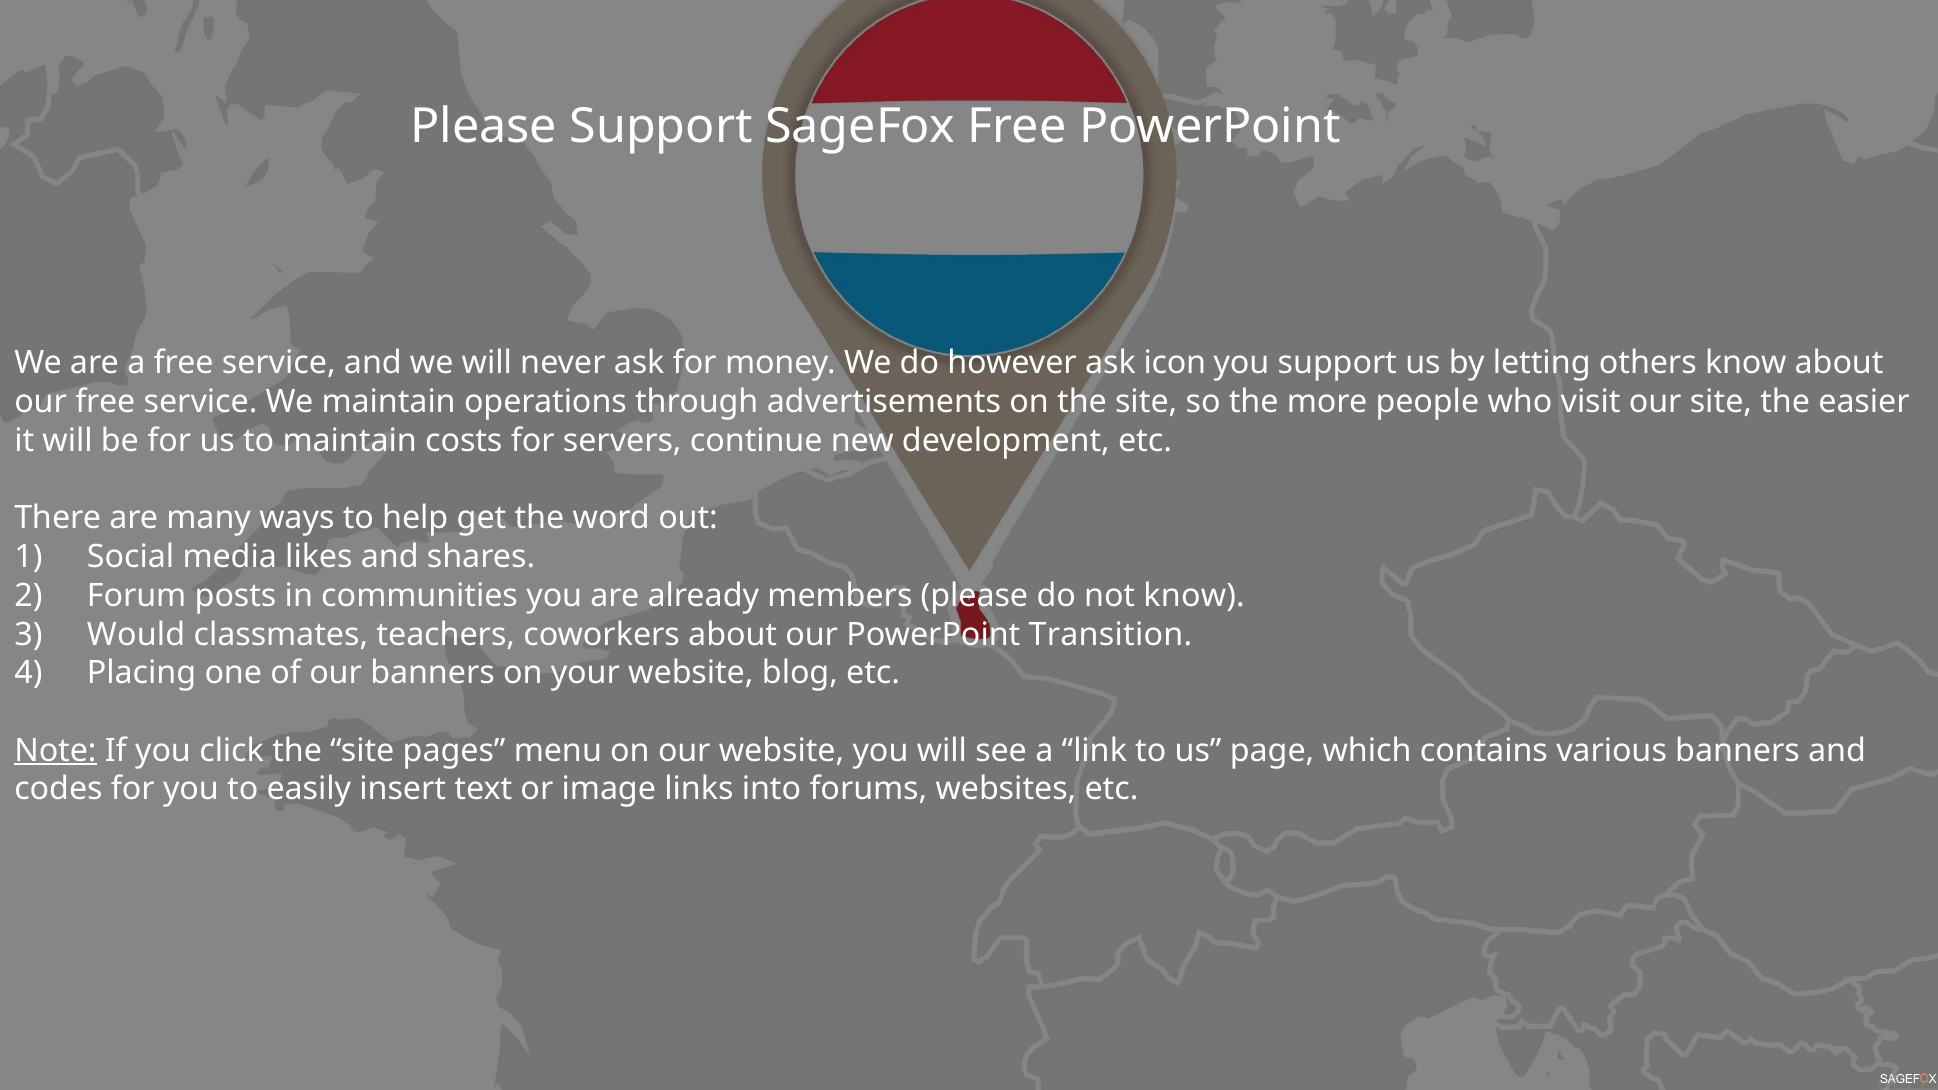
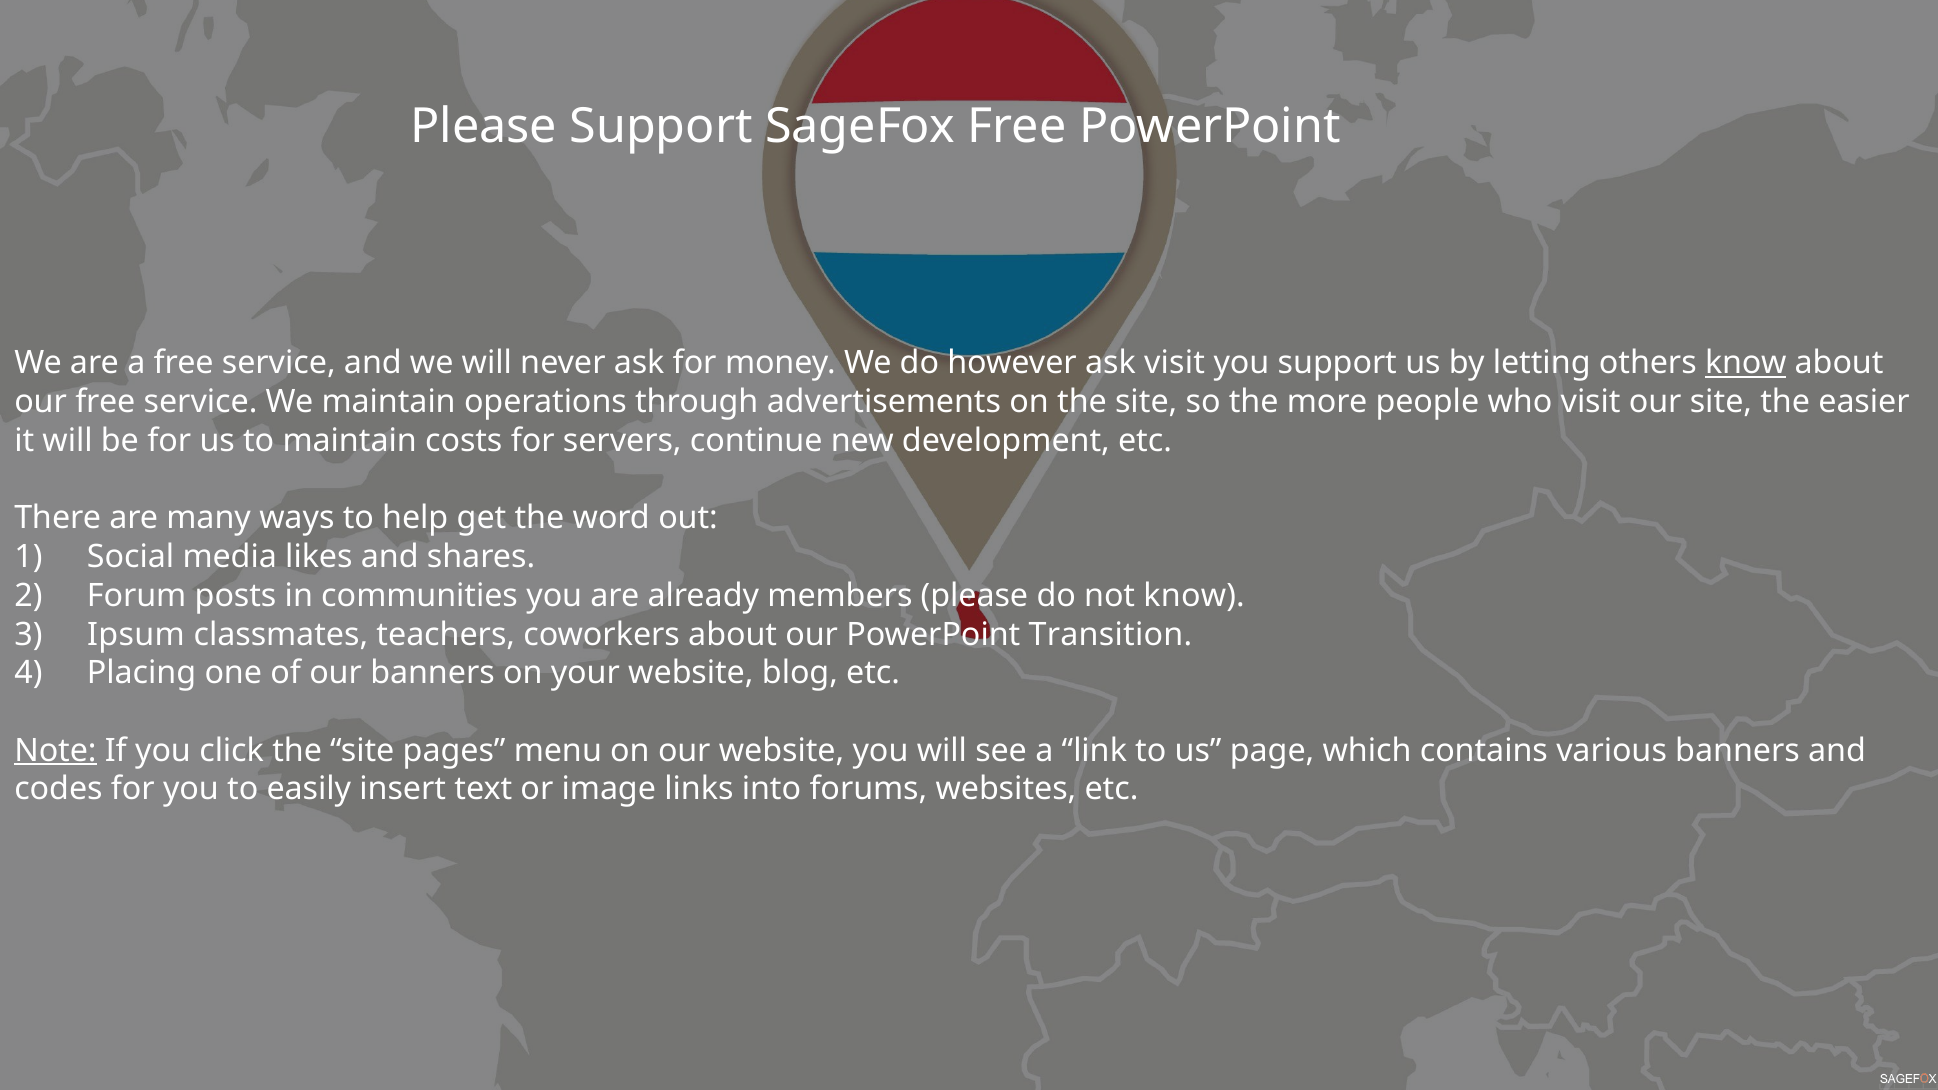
ask icon: icon -> visit (1175, 363)
know underline: none -> present (1746, 363)
Would: Would -> Ipsum (136, 634)
